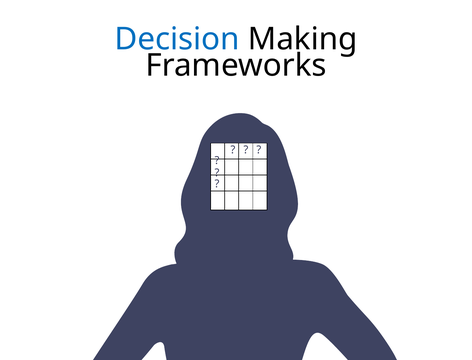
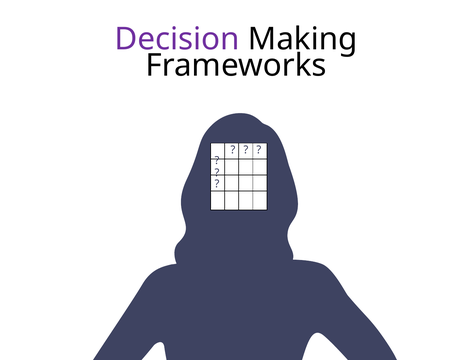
Decision colour: blue -> purple (177, 39)
